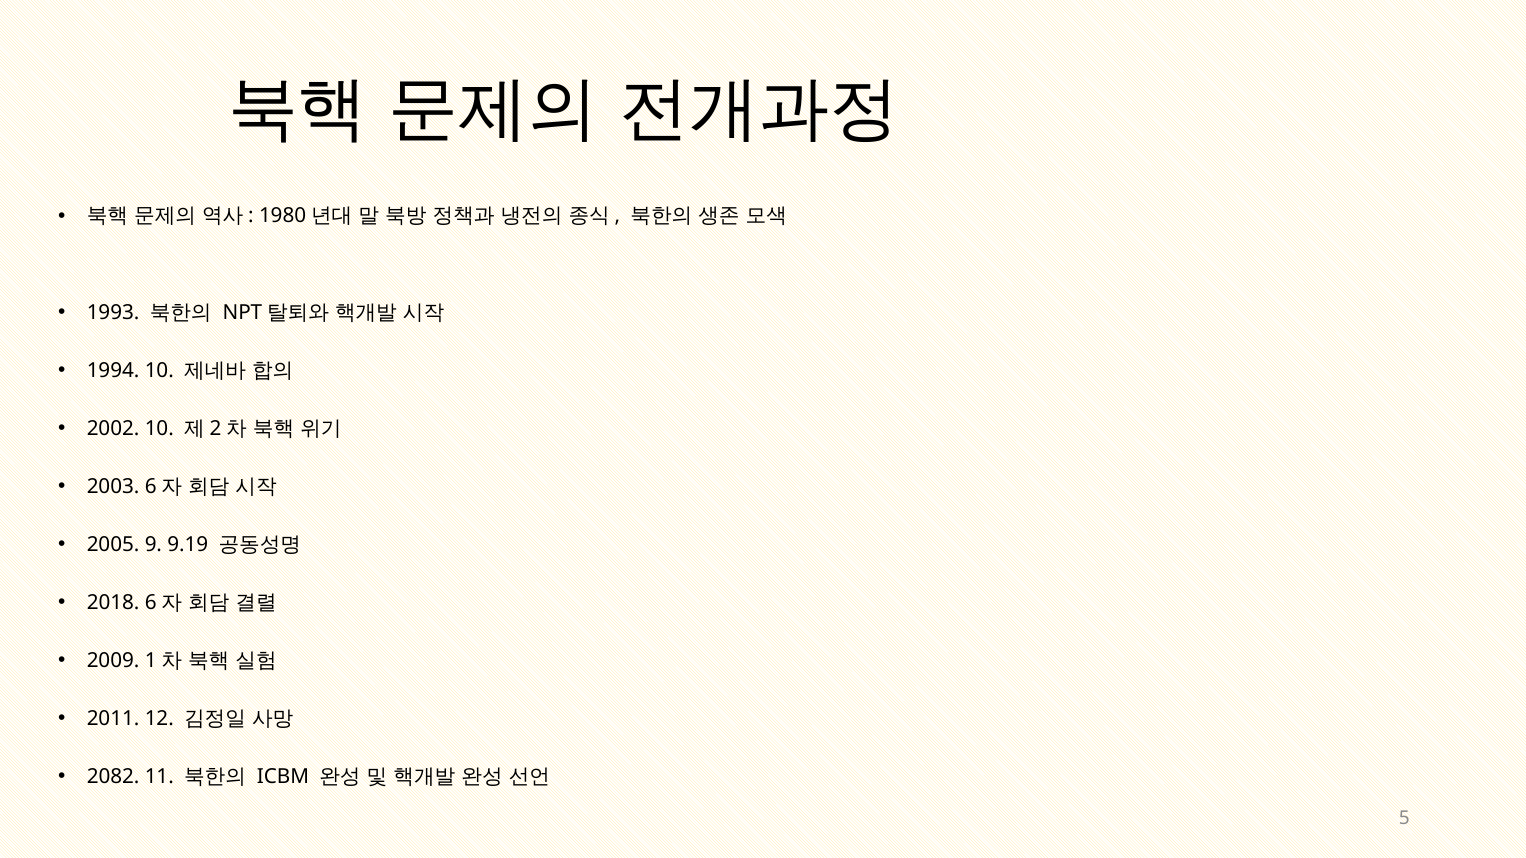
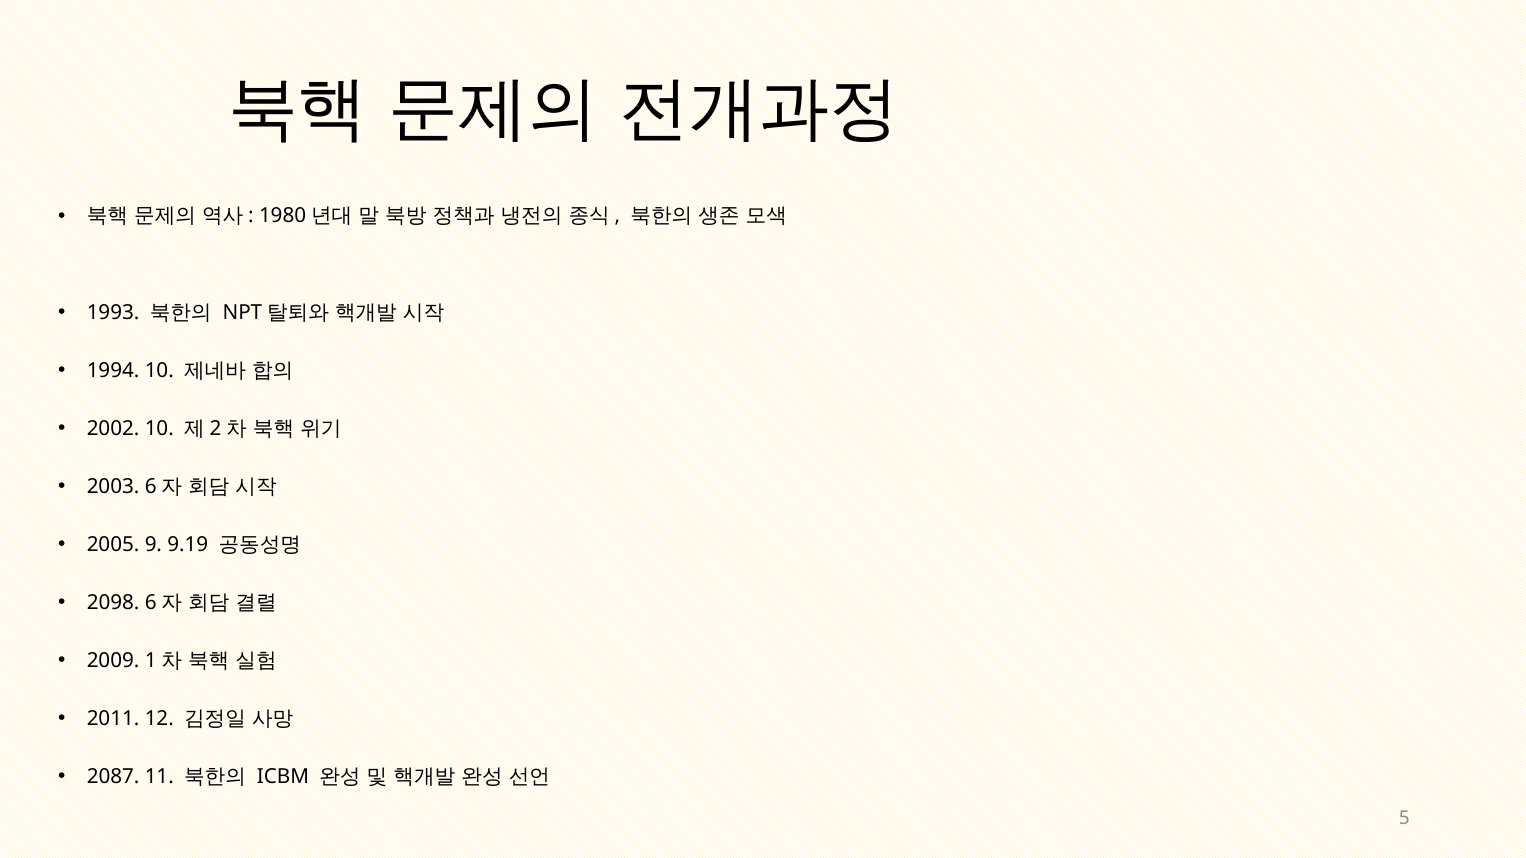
2018: 2018 -> 2098 (113, 603)
2082: 2082 -> 2087 (113, 777)
